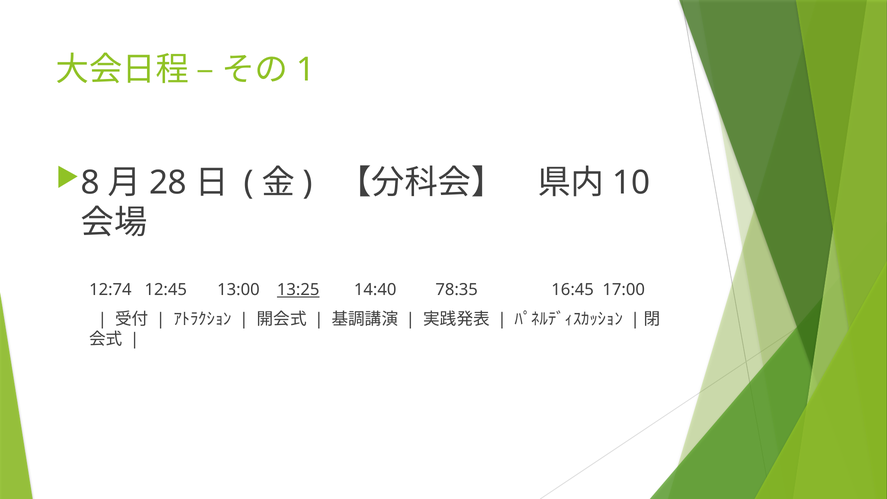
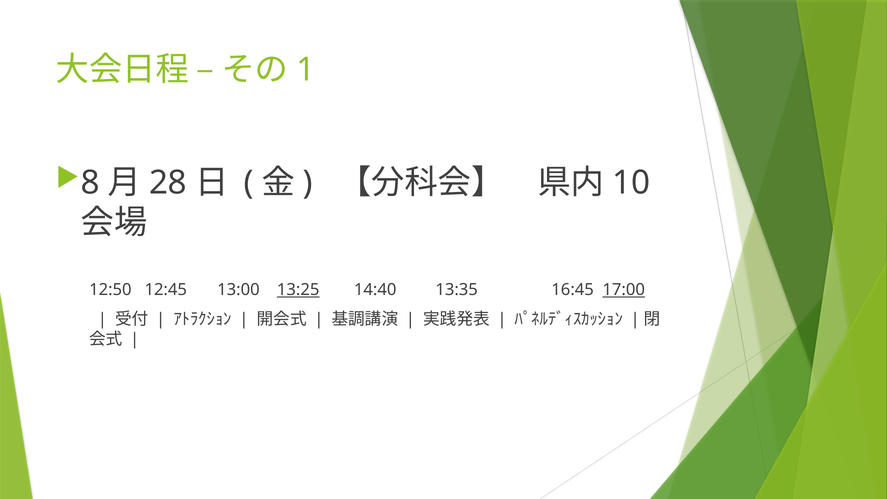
12:74: 12:74 -> 12:50 (110, 290)
78:35: 78:35 -> 13:35 (457, 290)
17:00 underline: none -> present (624, 290)
